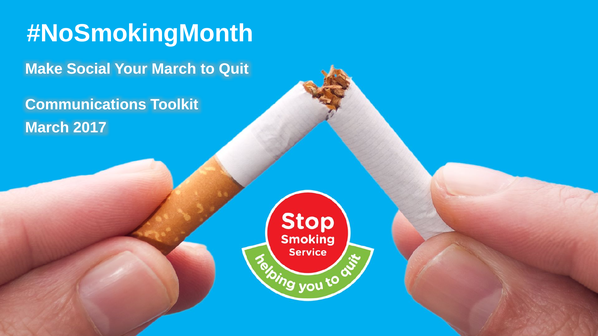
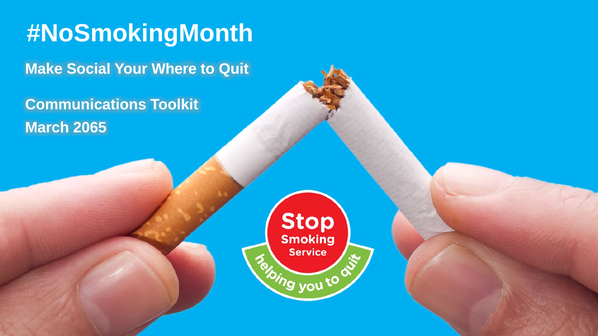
Your March: March -> Where (174, 69)
2017: 2017 -> 2065 (90, 128)
